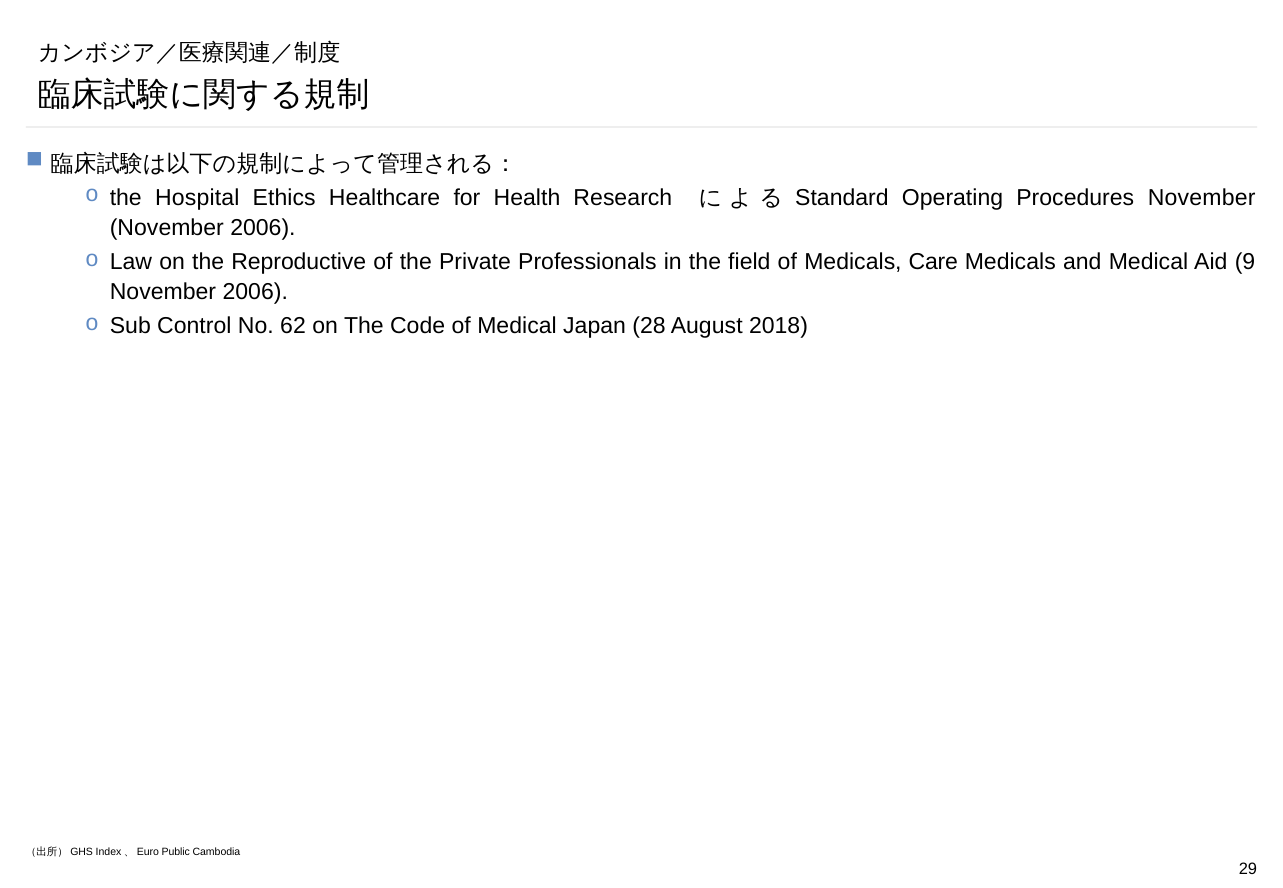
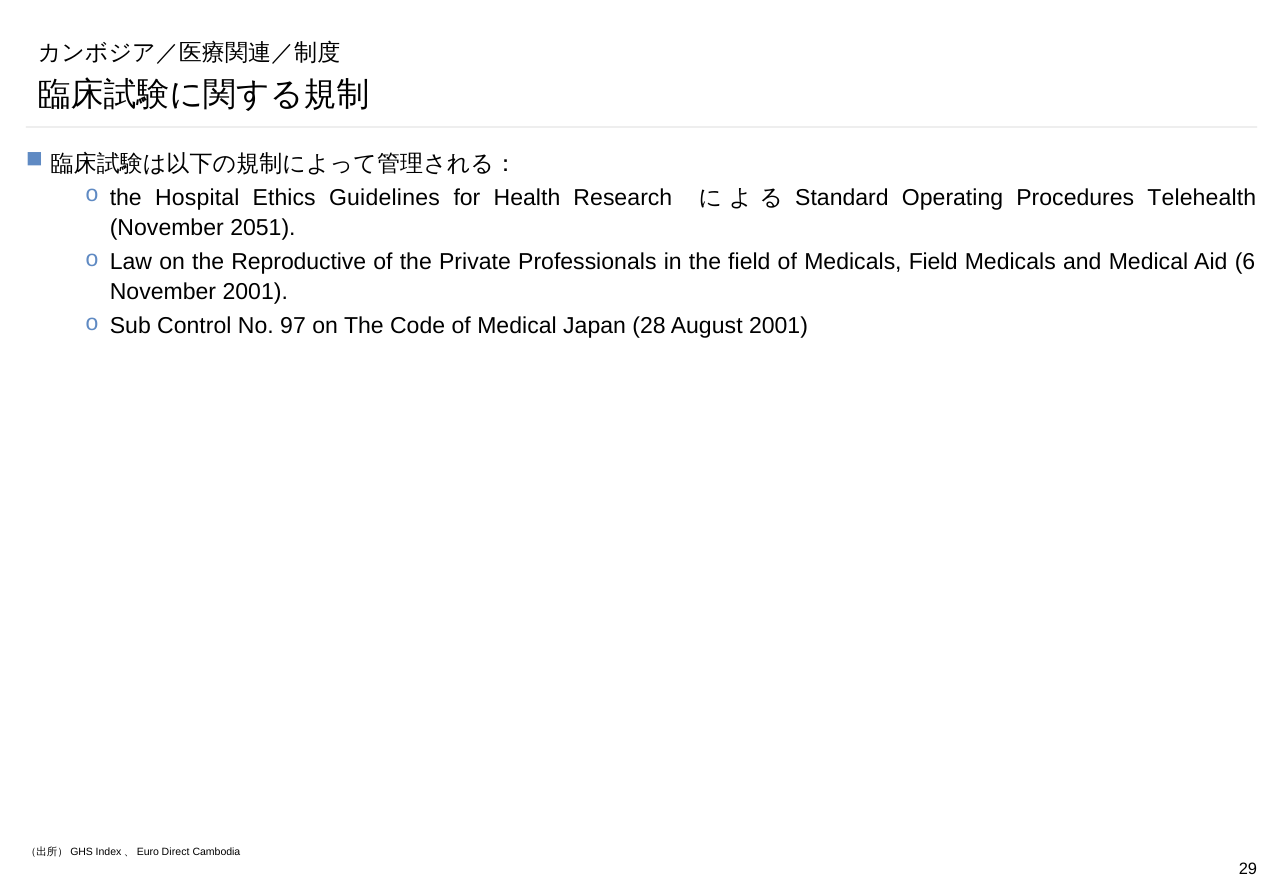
Healthcare: Healthcare -> Guidelines (384, 198)
Procedures November: November -> Telehealth (1202, 198)
2006: 2006 -> 2051 (263, 228)
Medicals Care: Care -> Field (933, 262)
9: 9 -> 6 (1245, 262)
2006: 2006 -> 2001 (255, 292)
62: 62 -> 97 (293, 326)
August 2018: 2018 -> 2001 (779, 326)
Public: Public -> Direct (176, 852)
